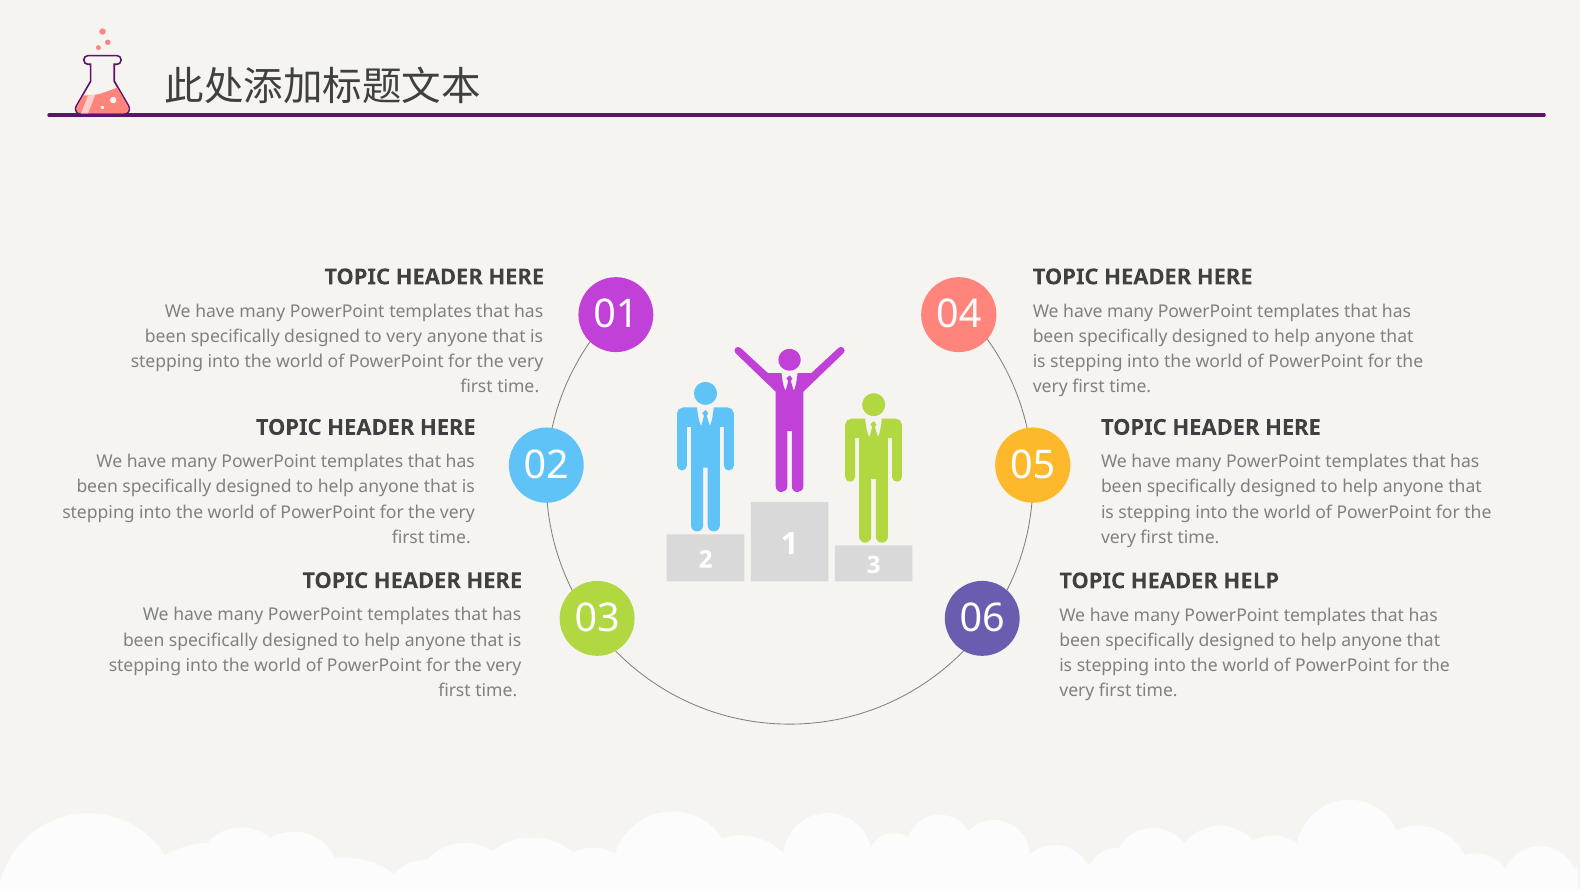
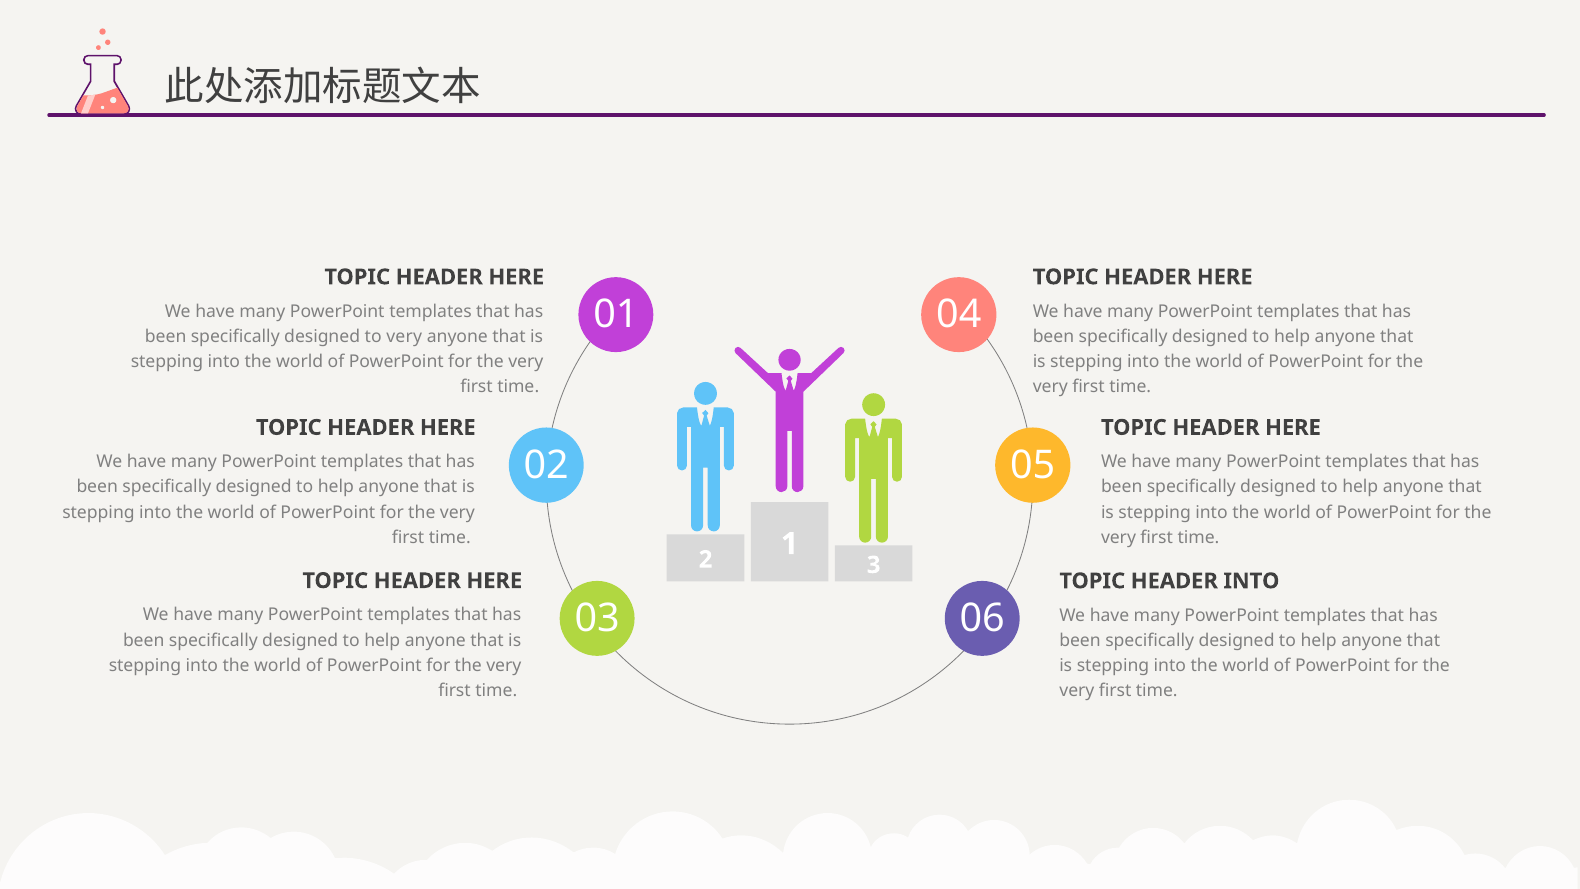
HEADER HELP: HELP -> INTO (1251, 581)
